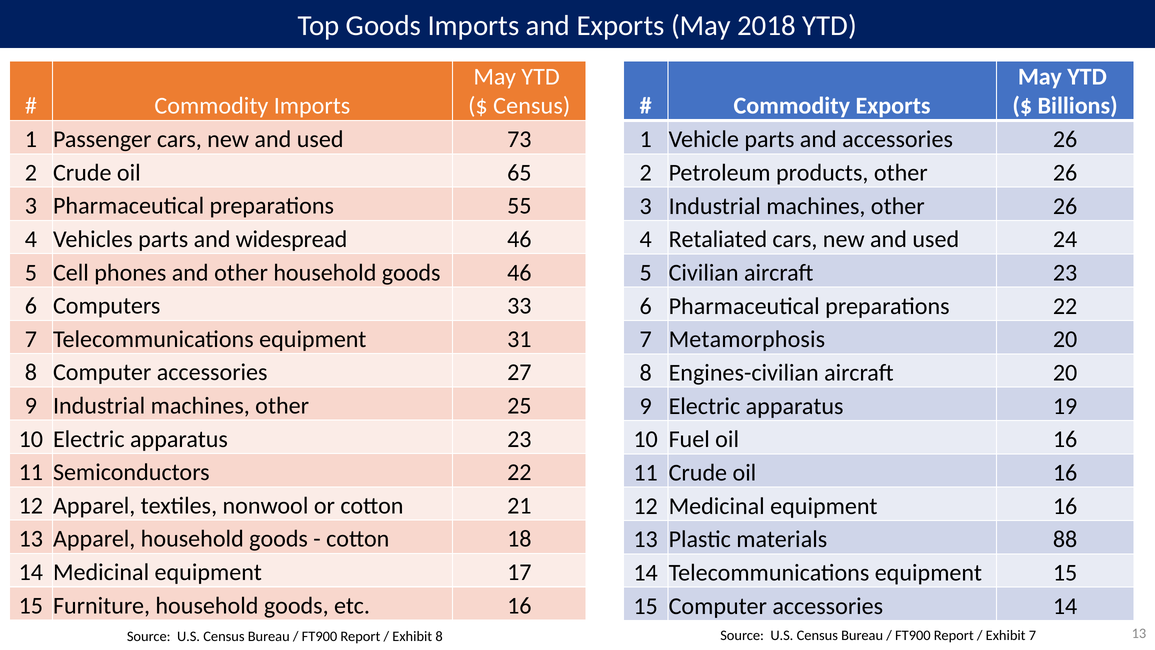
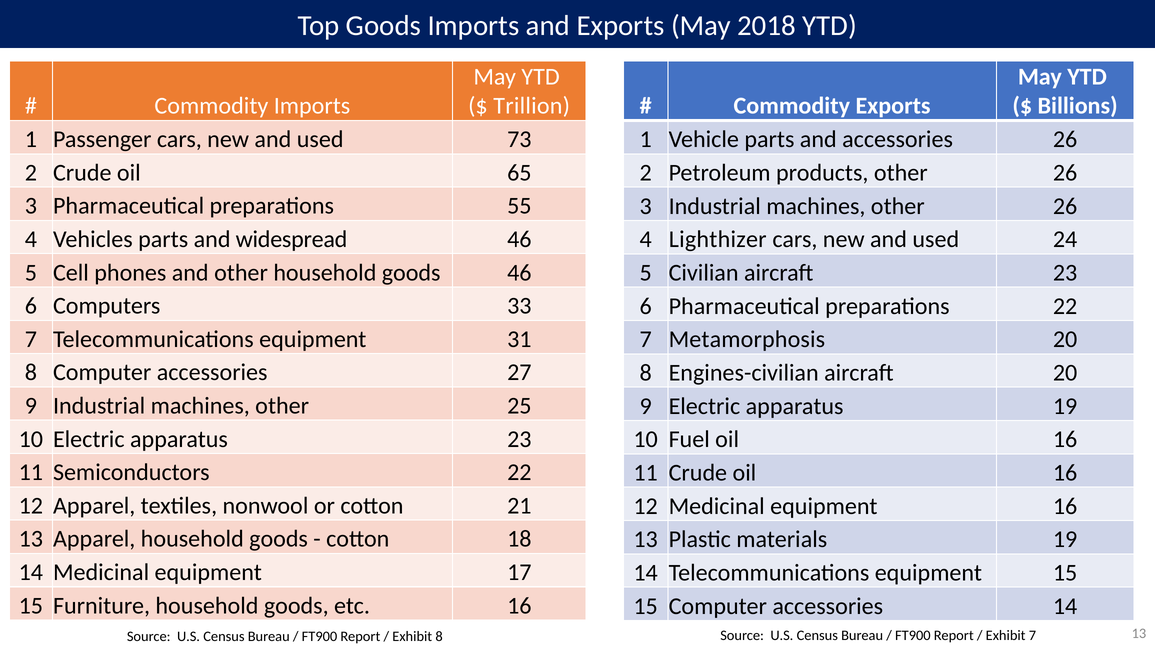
Census: Census -> Trillion (532, 106)
Retaliated: Retaliated -> Lighthizer (718, 239)
materials 88: 88 -> 19 (1065, 539)
